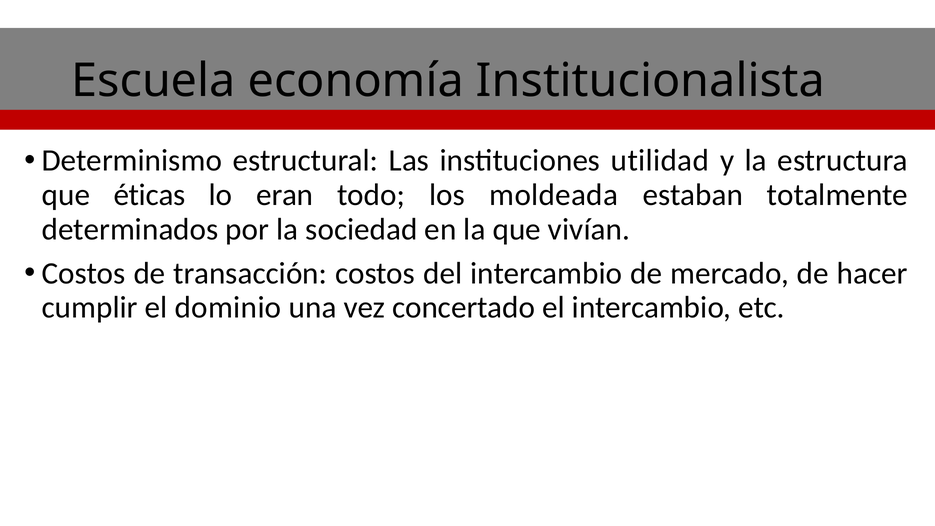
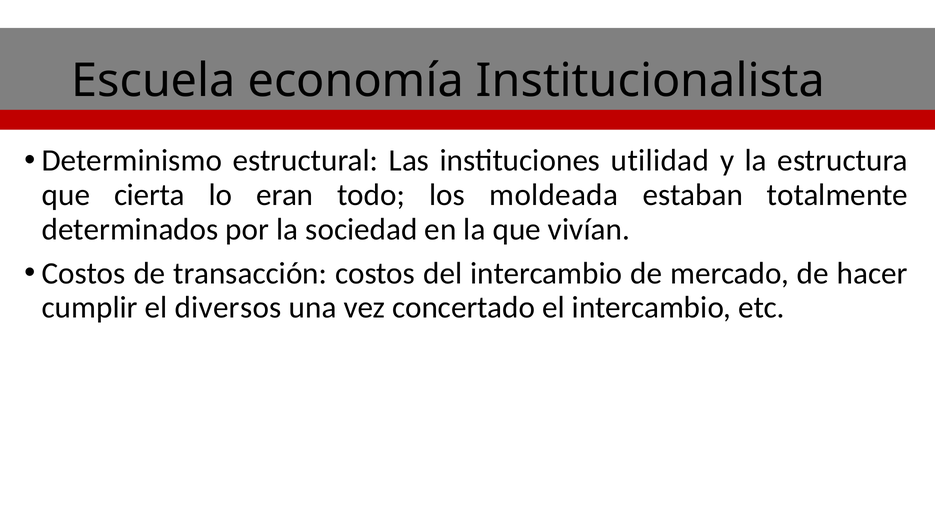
éticas: éticas -> cierta (149, 195)
dominio: dominio -> diversos (228, 308)
